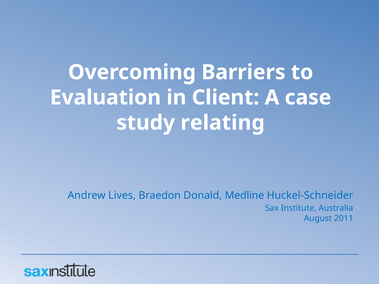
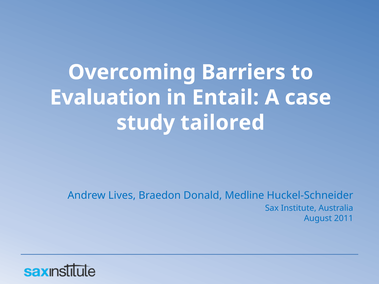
Client: Client -> Entail (225, 98)
relating: relating -> tailored (223, 123)
